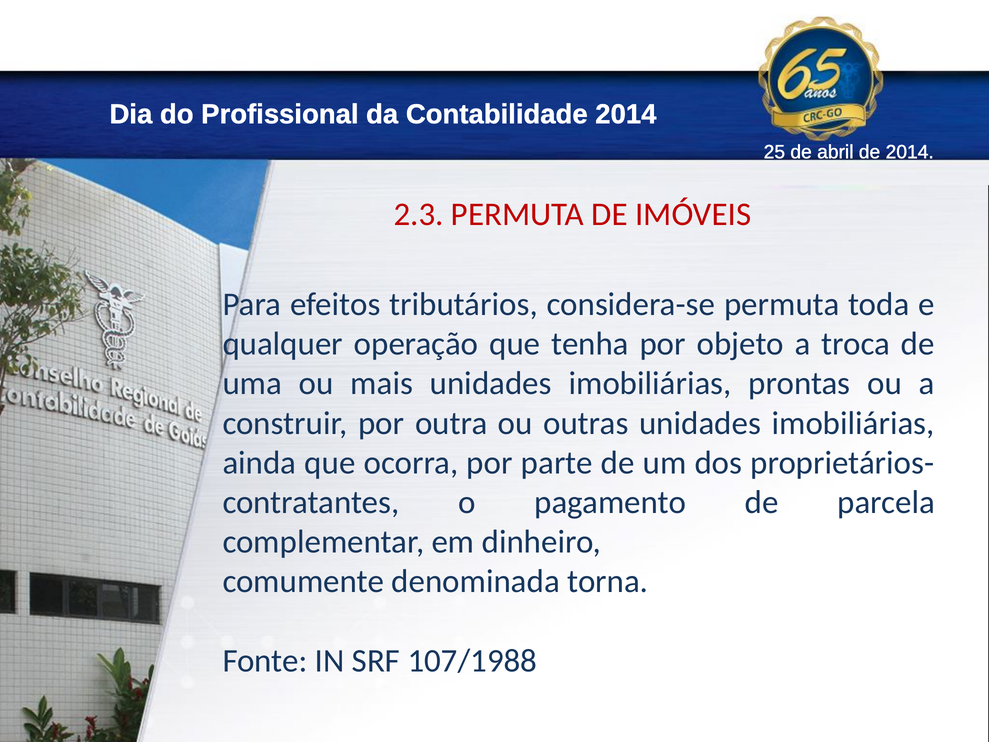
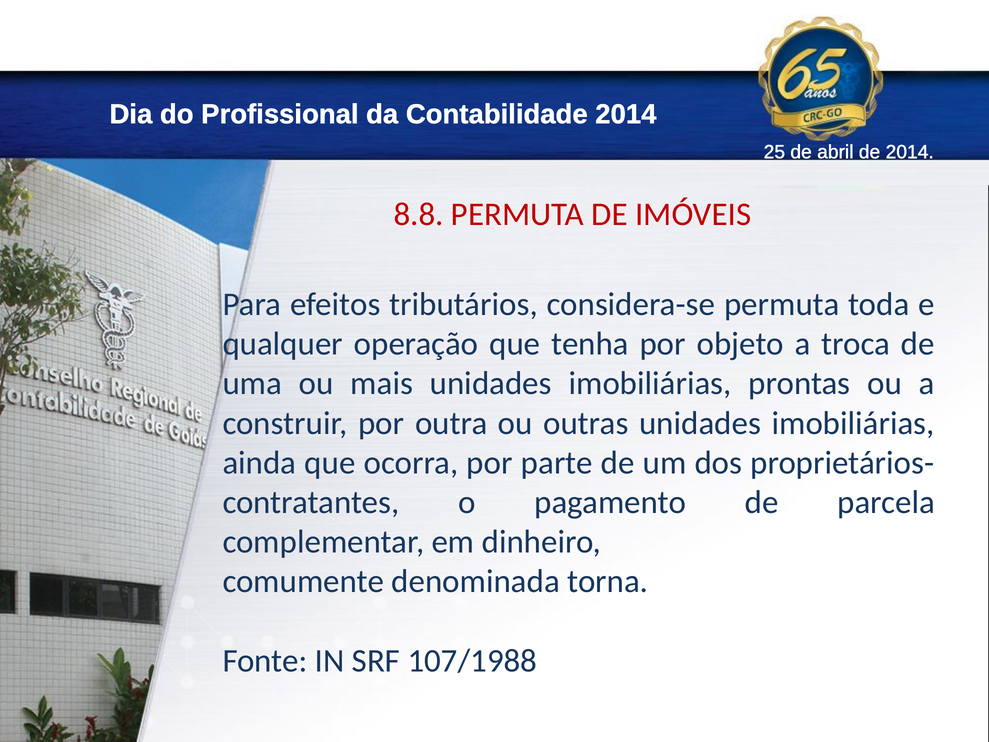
2.3: 2.3 -> 8.8 (419, 214)
